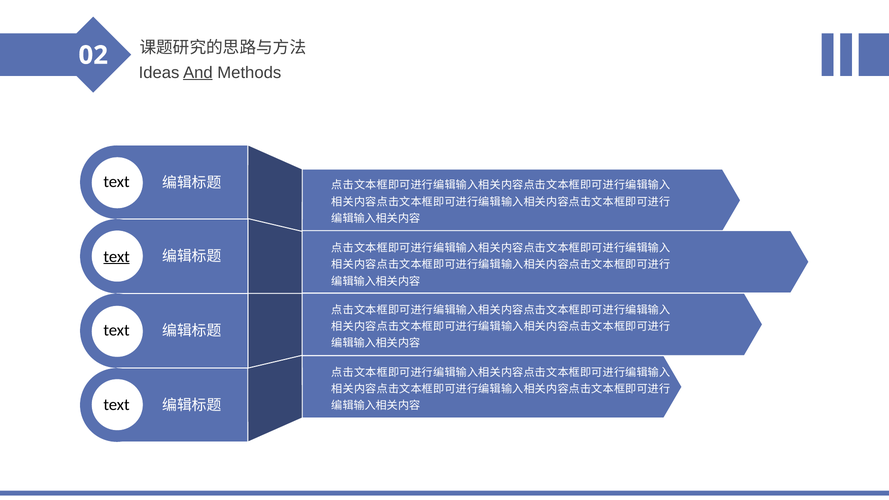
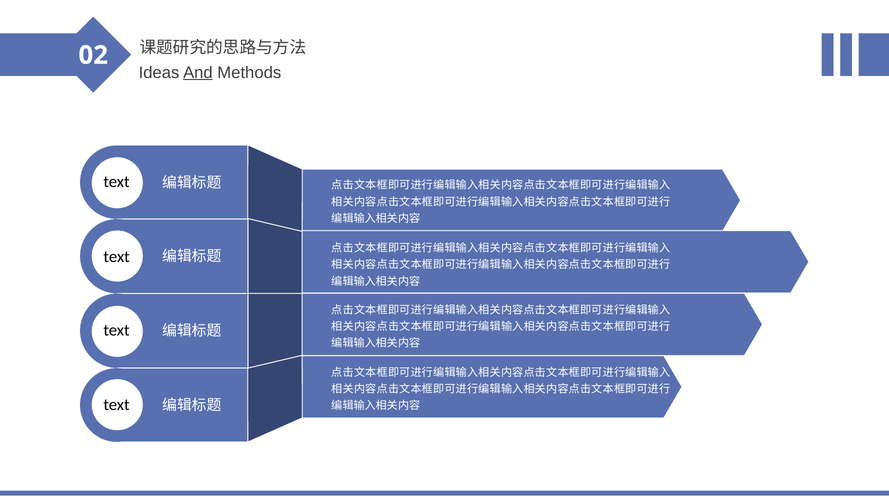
text underline: present -> none (117, 257)
